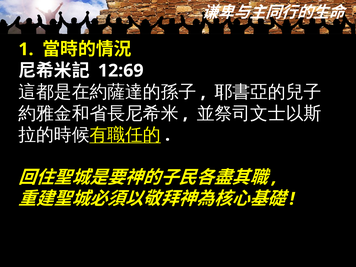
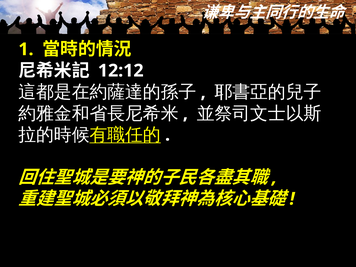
12:69: 12:69 -> 12:12 (121, 71)
